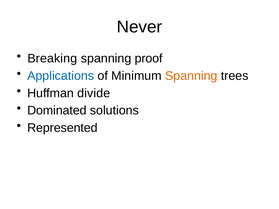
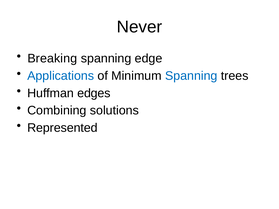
proof: proof -> edge (149, 59)
Spanning colour: orange -> blue (191, 76)
divide: divide -> edges (94, 93)
Dominated: Dominated -> Combining (57, 111)
